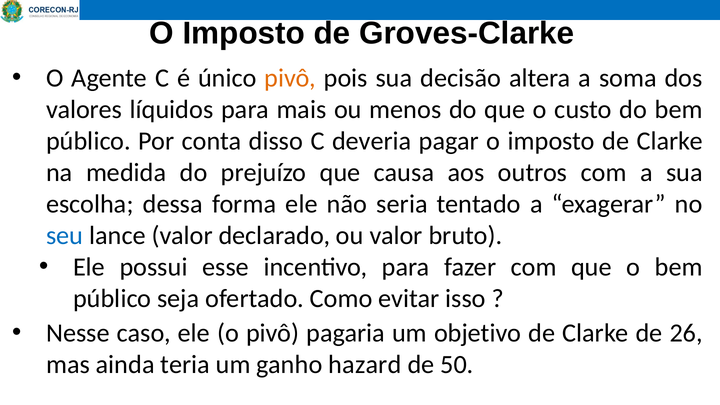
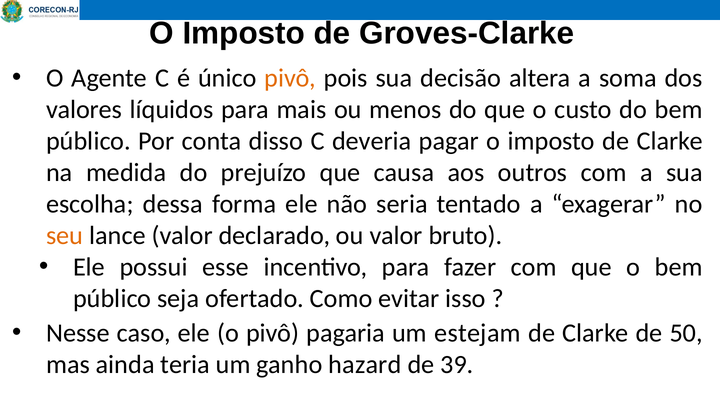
seu colour: blue -> orange (65, 236)
objetivo: objetivo -> estejam (478, 333)
26: 26 -> 50 (686, 333)
50: 50 -> 39 (457, 364)
